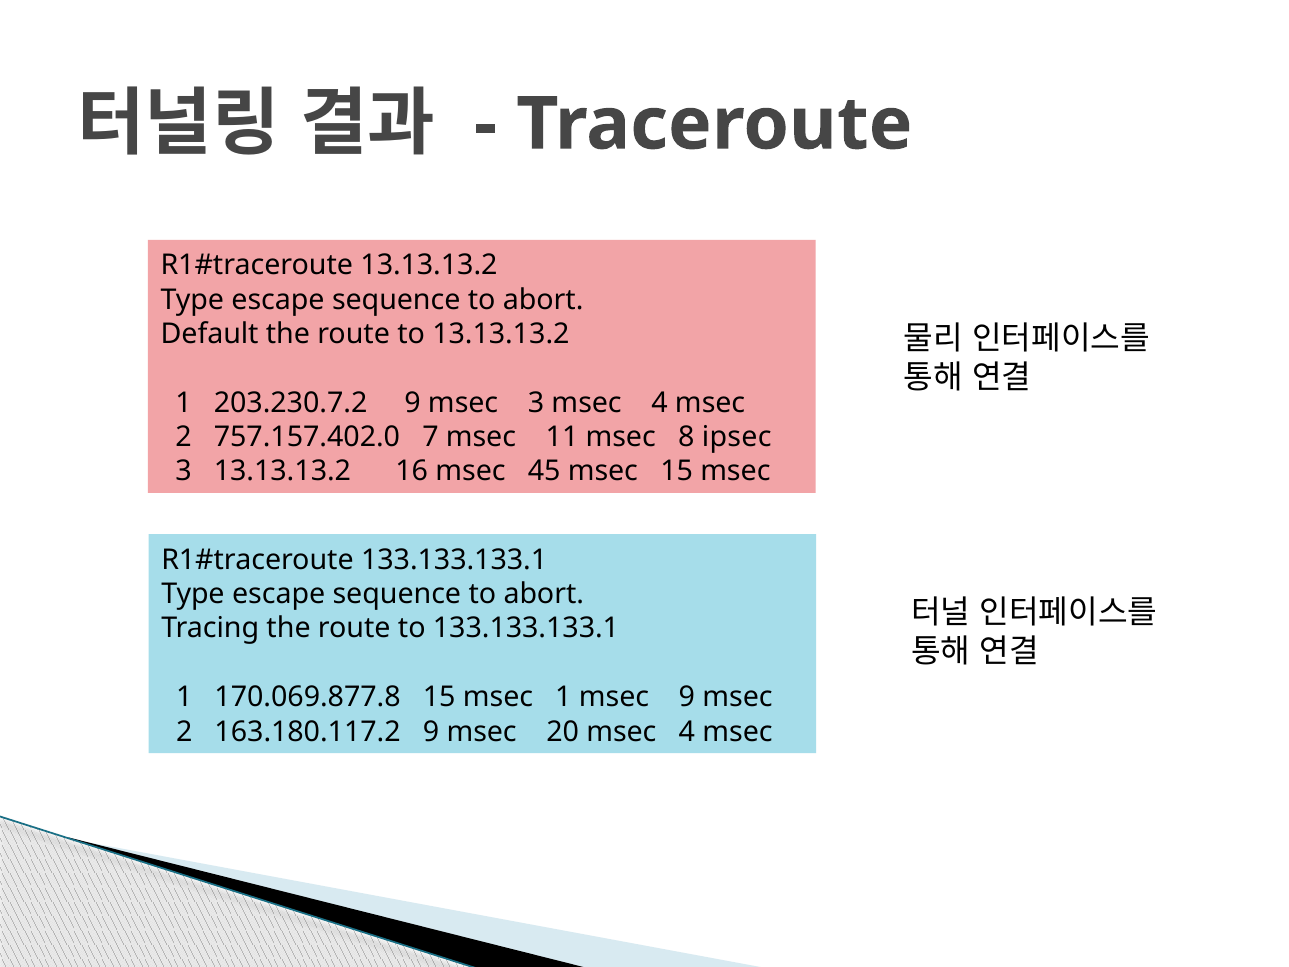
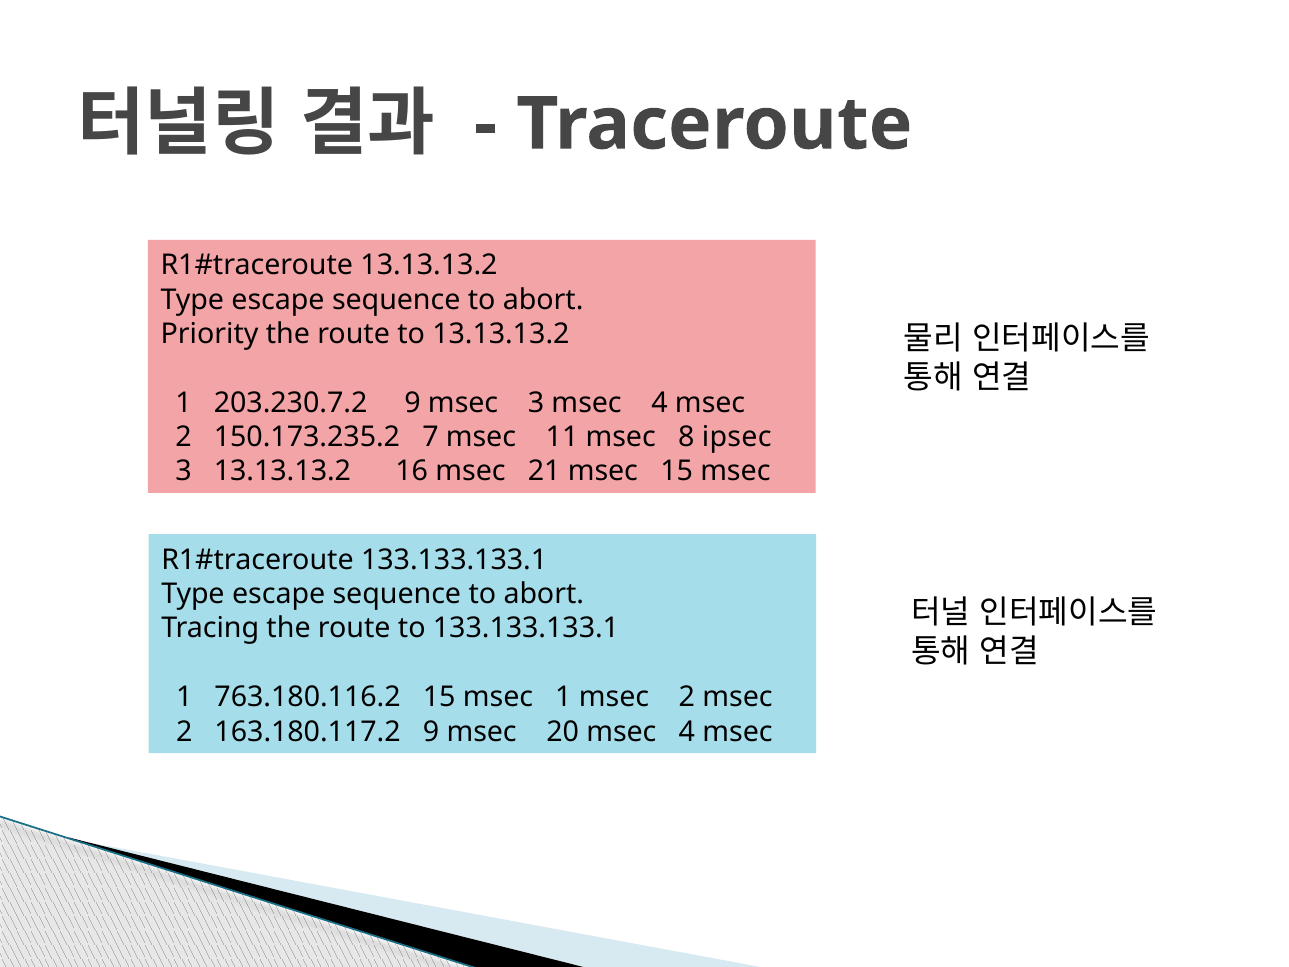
Default: Default -> Priority (210, 334)
757.157.402.0: 757.157.402.0 -> 150.173.235.2 (307, 437)
45: 45 -> 21 (544, 471)
170.069.877.8: 170.069.877.8 -> 763.180.116.2 (308, 697)
1 msec 9: 9 -> 2 (687, 697)
